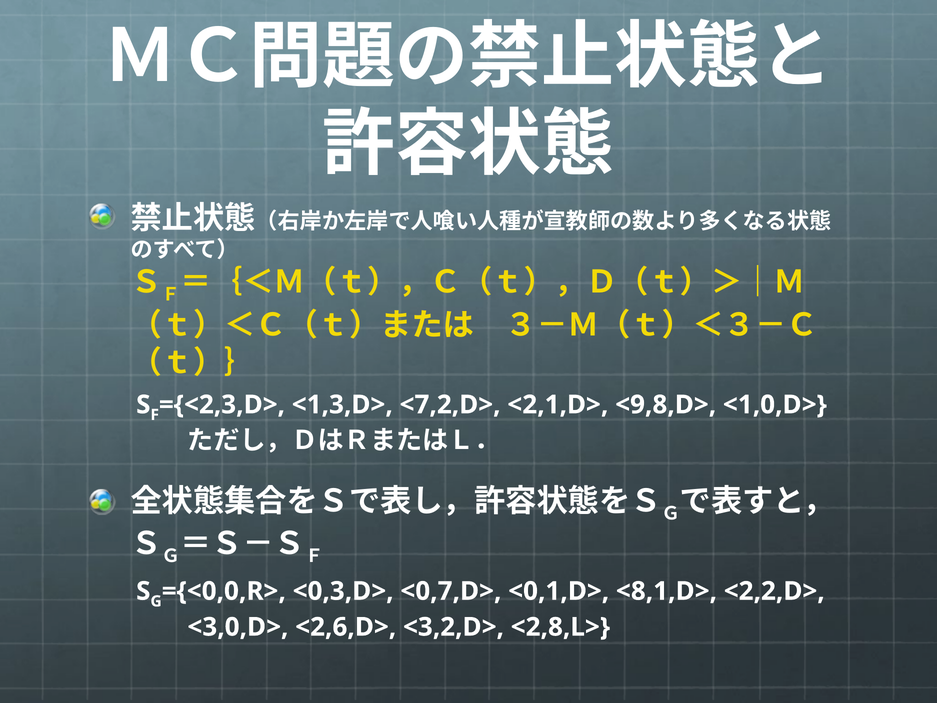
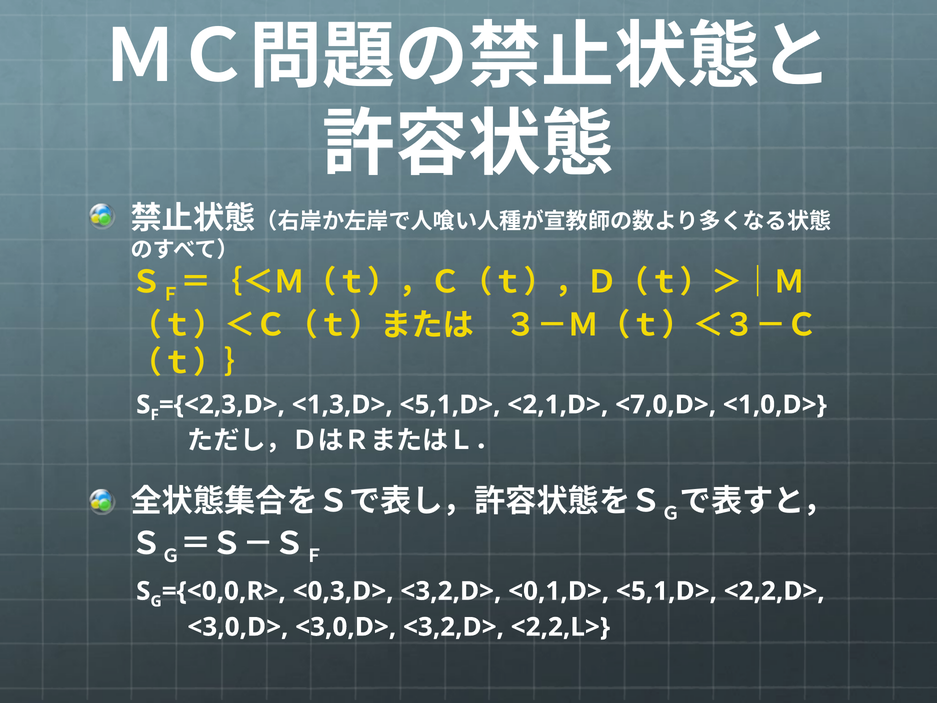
<1,3,D> <7,2,D>: <7,2,D> -> <5,1,D> (450, 405)
<9,8,D>: <9,8,D> -> <7,0,D> (666, 405)
<0,3,D> <0,7,D>: <0,7,D> -> <3,2,D> (451, 591)
<0,1,D> <8,1,D>: <8,1,D> -> <5,1,D> (666, 591)
<3,0,D> <2,6,D>: <2,6,D> -> <3,0,D> (346, 627)
<2,8,L>: <2,8,L> -> <2,2,L> (560, 627)
